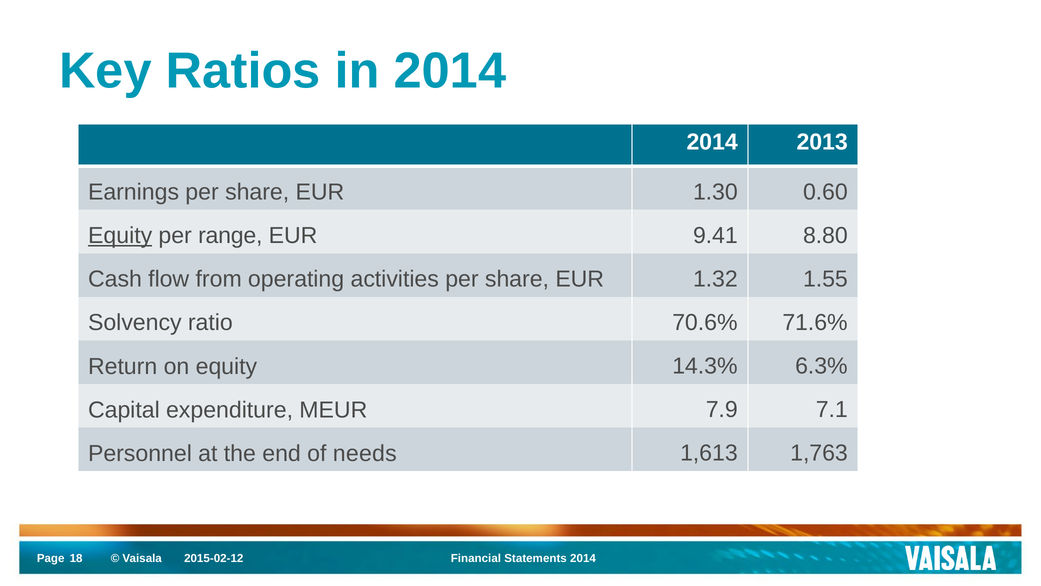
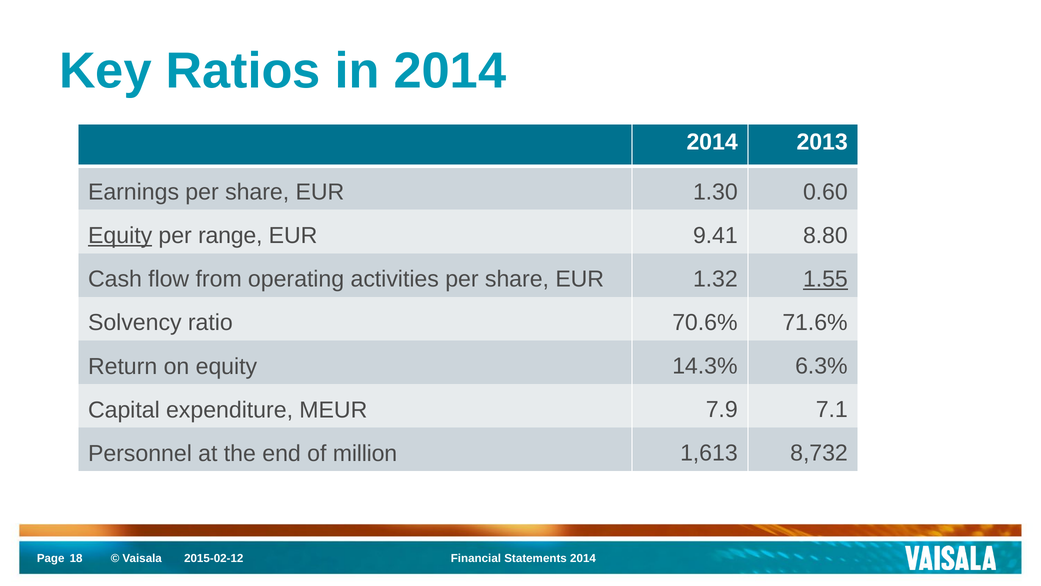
1.55 underline: none -> present (825, 279)
needs: needs -> million (365, 453)
1,763: 1,763 -> 8,732 (819, 453)
